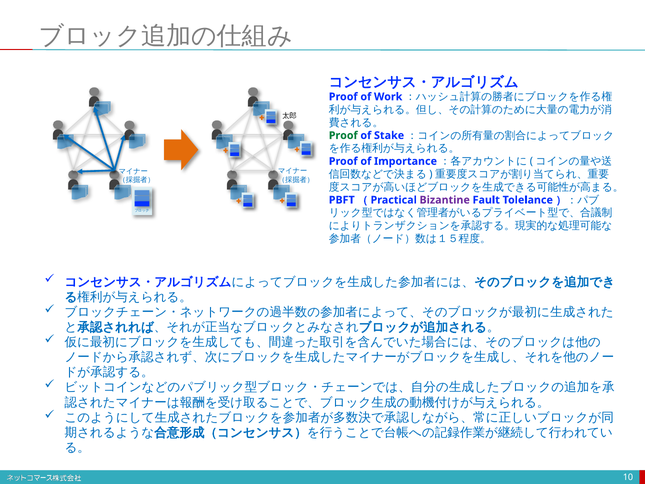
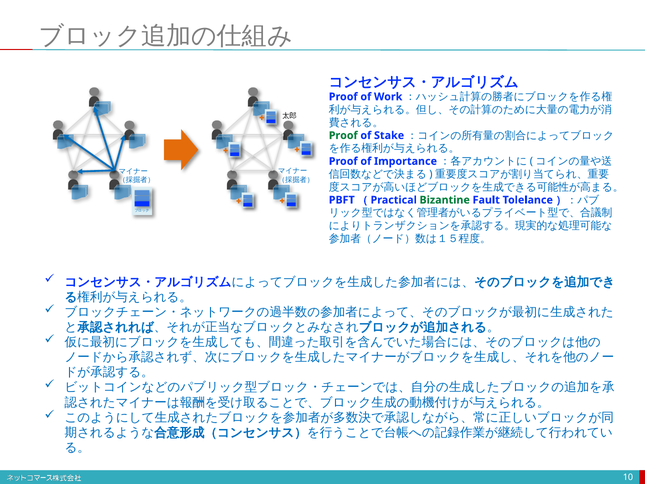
Bizantine colour: purple -> green (445, 200)
